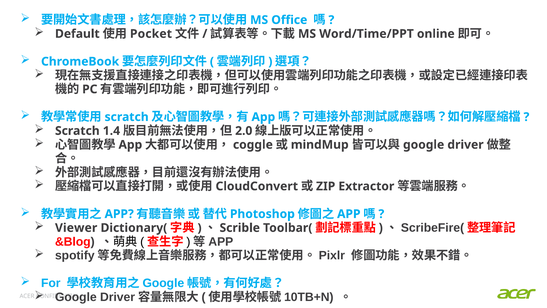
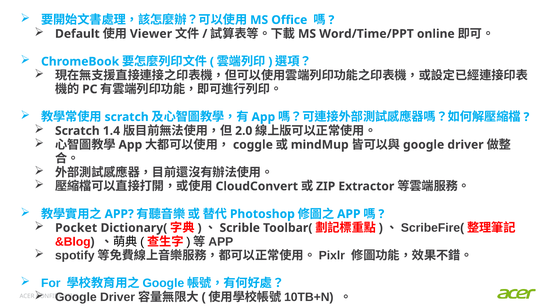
Pocket: Pocket -> Viewer (151, 34)
Viewer: Viewer -> Pocket (76, 228)
